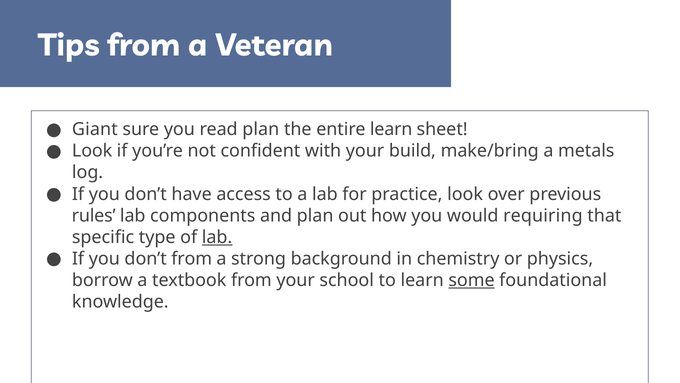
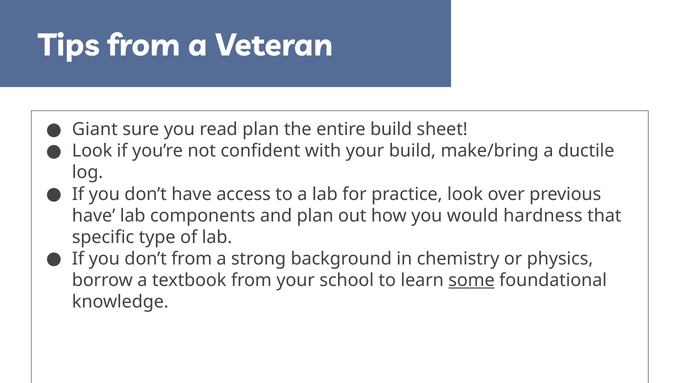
entire learn: learn -> build (391, 129)
metals: metals -> ductile (586, 151)
rules: rules -> have (94, 215)
requiring: requiring -> hardness (543, 215)
lab underline: present -> none (217, 237)
